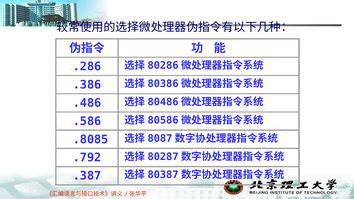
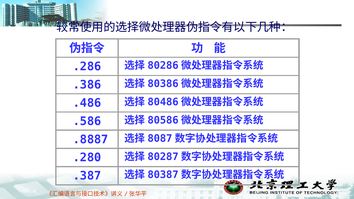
.8085: .8085 -> .8887 (91, 139)
.792: .792 -> .280 (87, 158)
